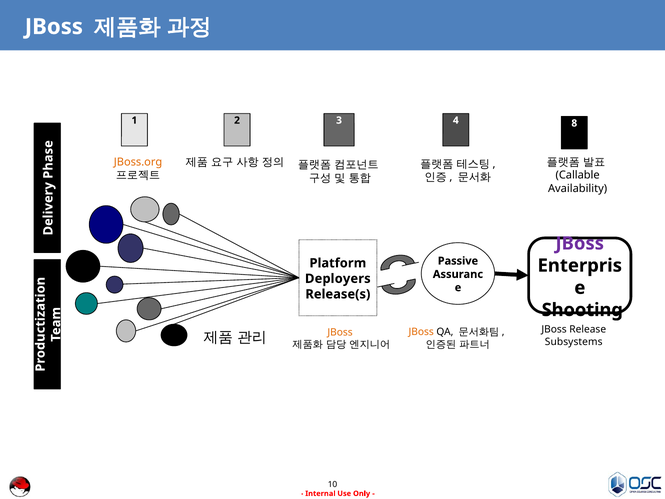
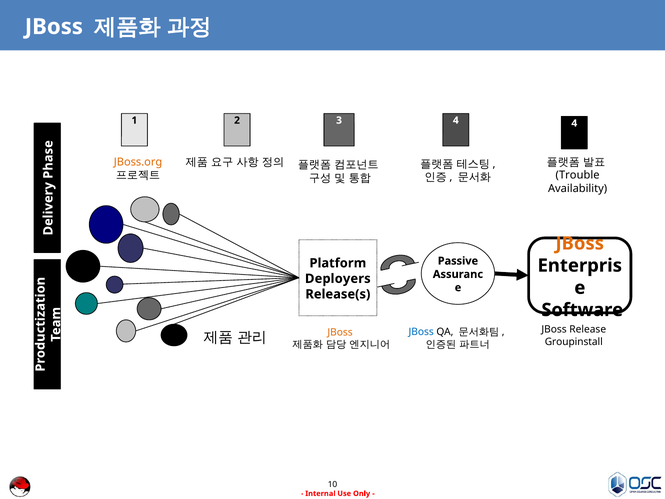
3 8: 8 -> 4 (574, 123)
Callable: Callable -> Trouble (578, 175)
JBoss colour: purple -> orange (580, 243)
Shooting: Shooting -> Software (582, 310)
JBoss colour: orange -> blue (421, 332)
Subsystems: Subsystems -> Groupinstall (574, 342)
